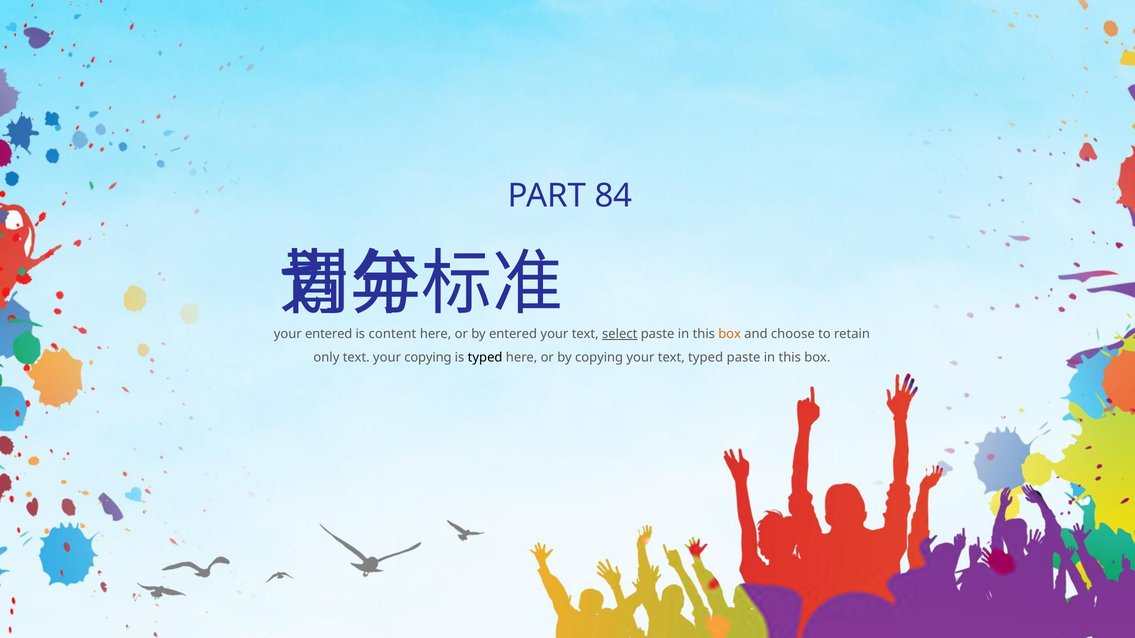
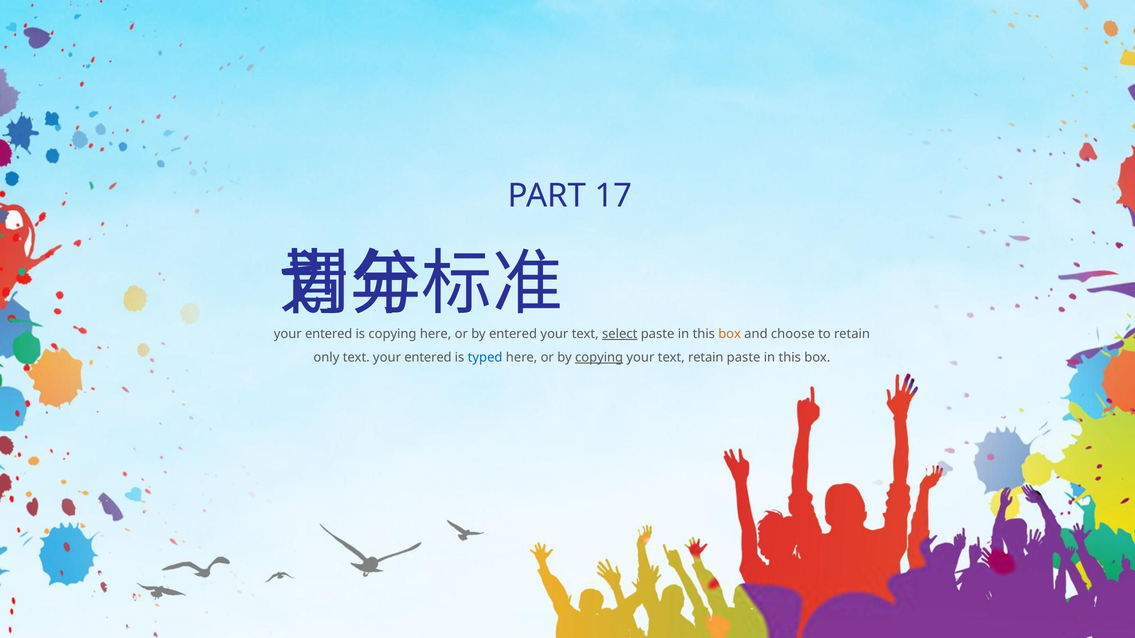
84: 84 -> 17 (613, 196)
is content: content -> copying (392, 334)
text your copying: copying -> entered (428, 358)
typed colour: black -> blue (485, 358)
copying underline: none -> present (599, 358)
text typed: typed -> retain (706, 358)
